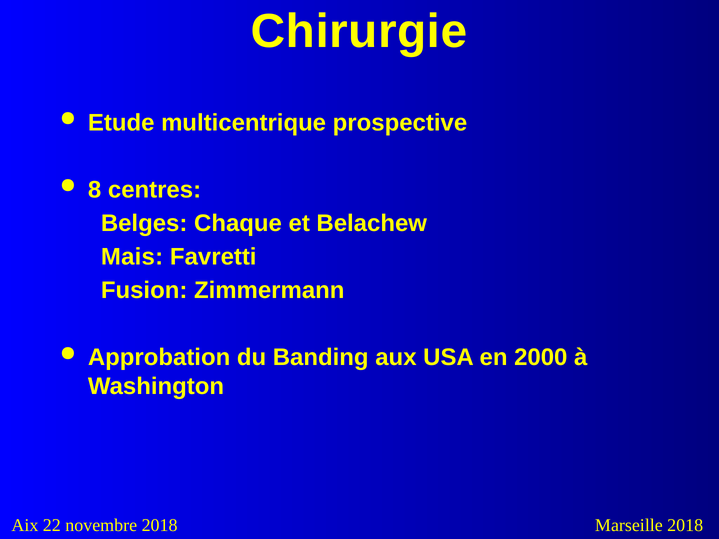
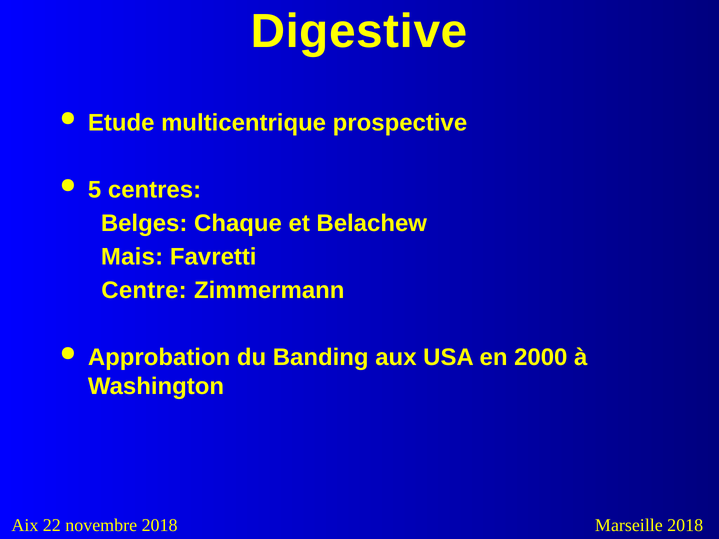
Chirurgie: Chirurgie -> Digestive (359, 31)
8: 8 -> 5 (95, 190)
Fusion: Fusion -> Centre (144, 291)
